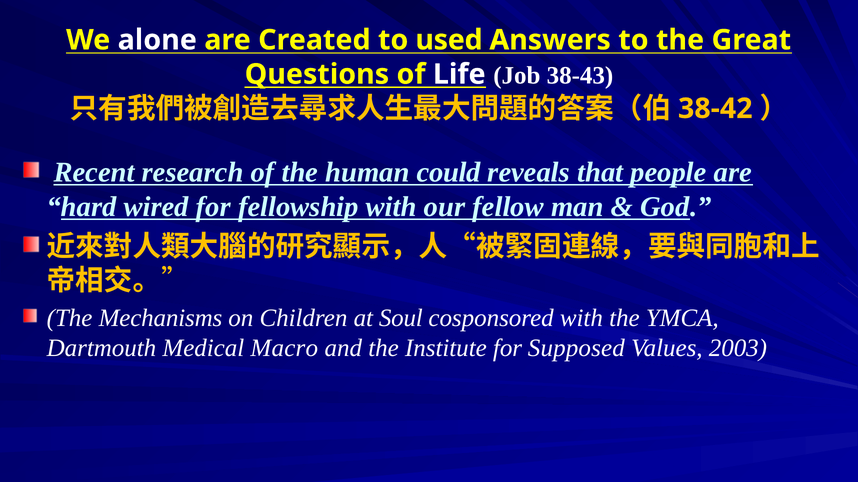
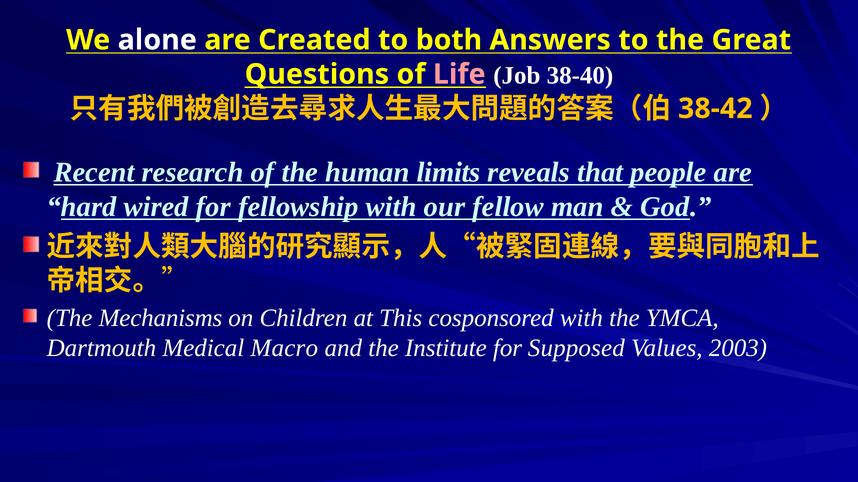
used: used -> both (449, 40)
Life colour: white -> pink (459, 74)
38-43: 38-43 -> 38-40 (580, 76)
could: could -> limits (449, 173)
Soul: Soul -> This (401, 318)
